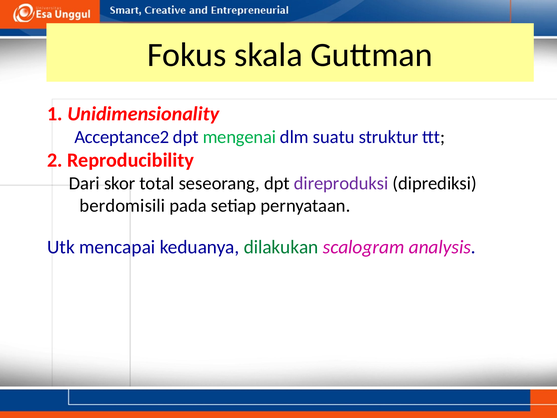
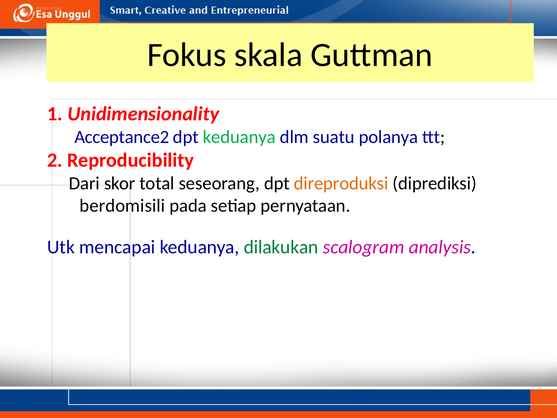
dpt mengenai: mengenai -> keduanya (239, 137)
struktur: struktur -> polanya (388, 137)
direproduksi colour: purple -> orange (341, 183)
